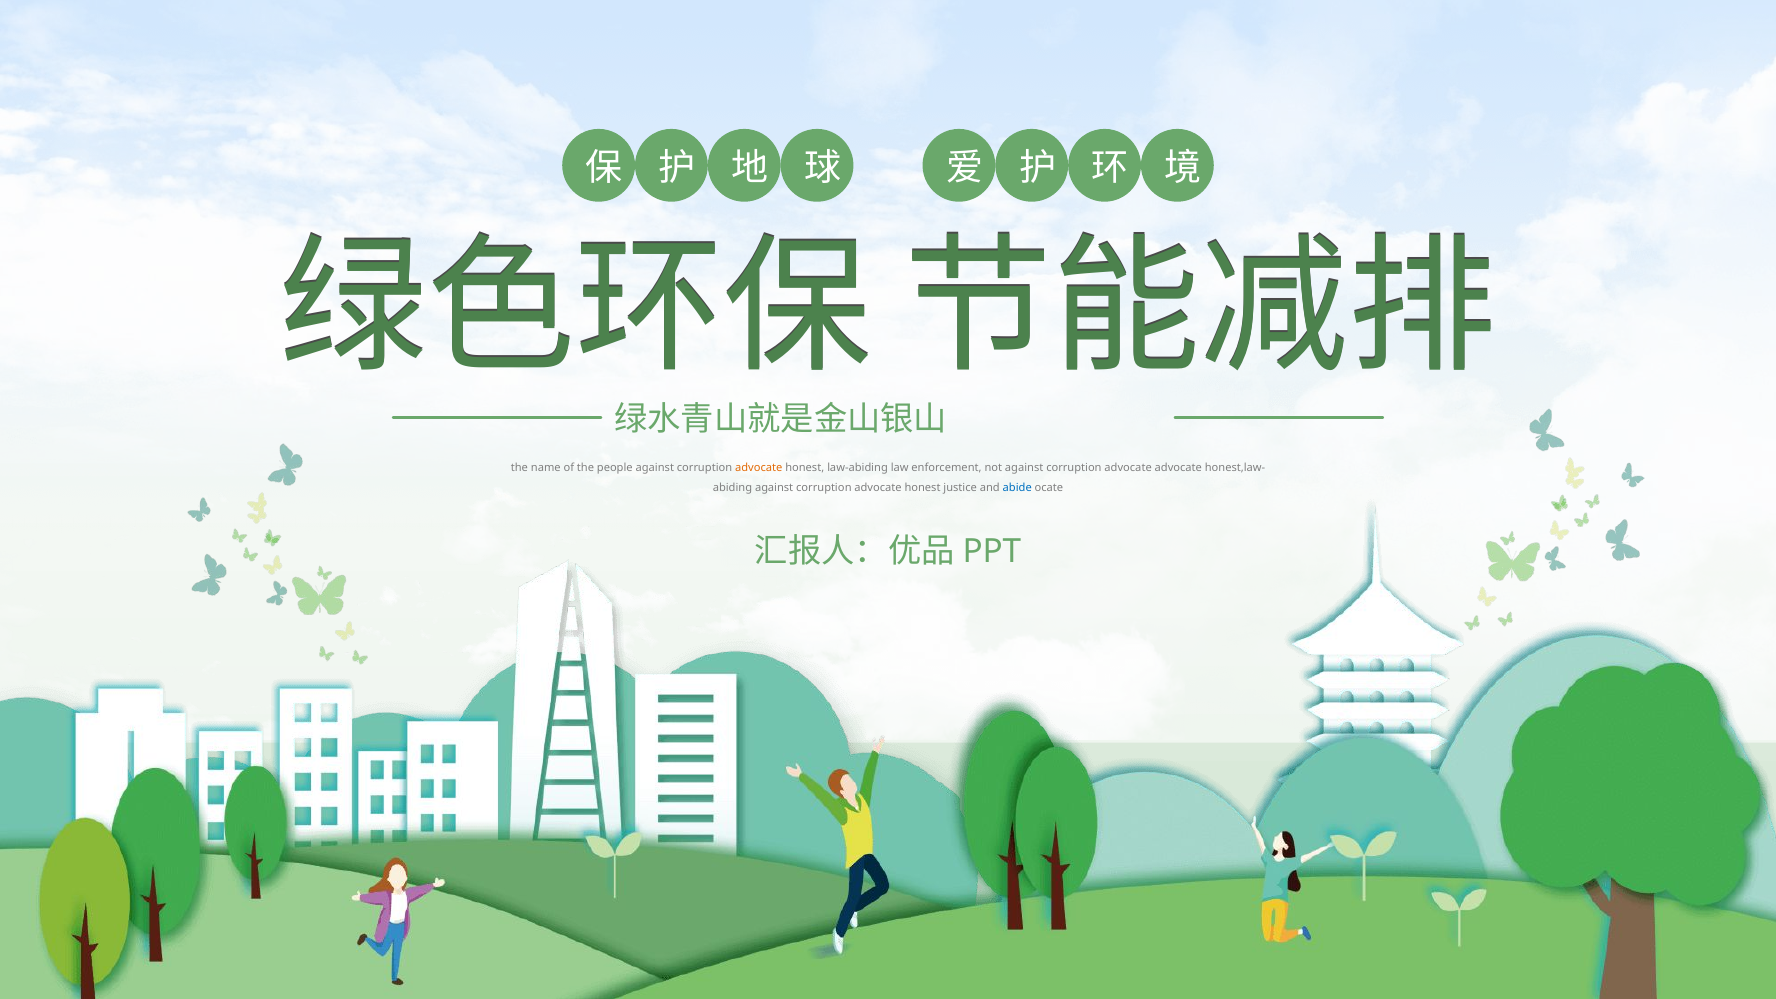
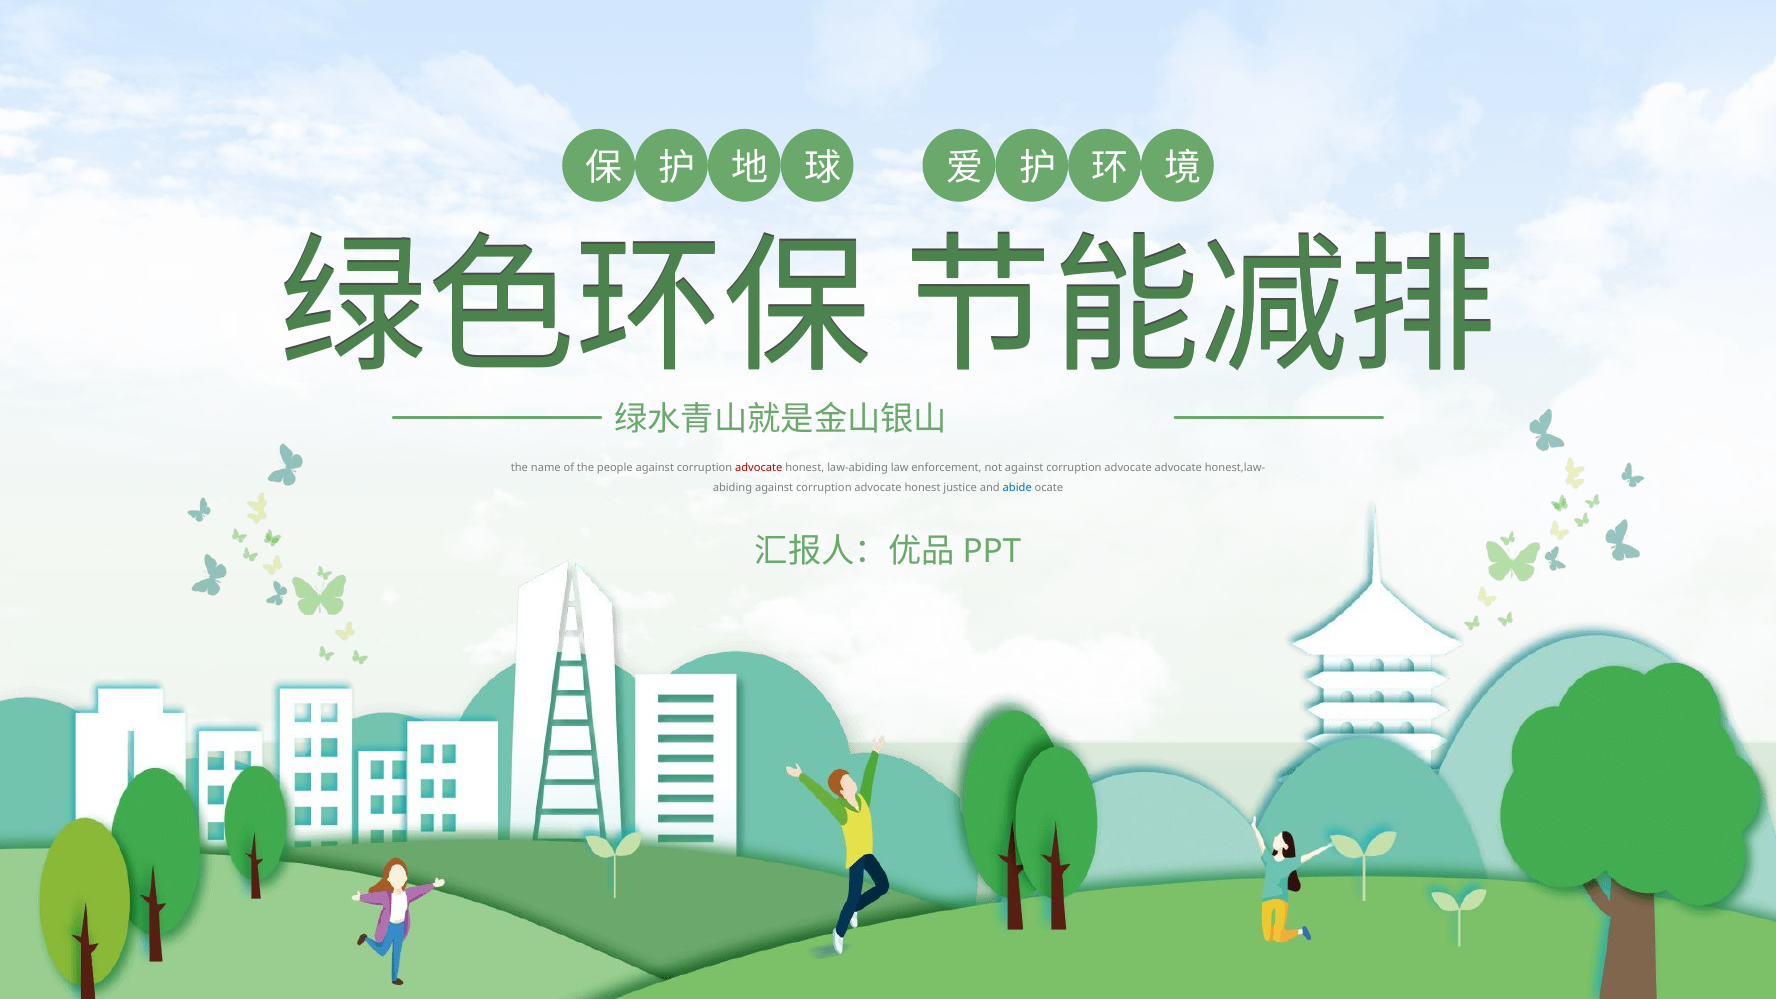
advocate colour: orange -> red (759, 468)
